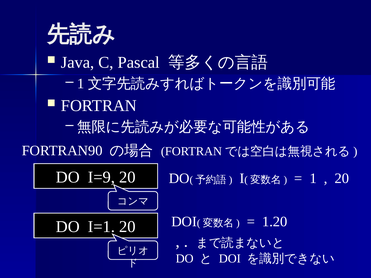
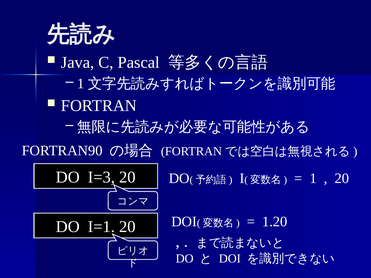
I=9: I=9 -> I=3 (102, 177)
